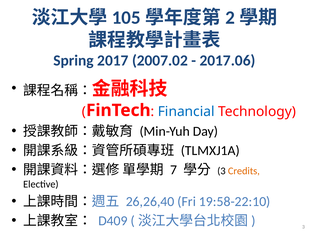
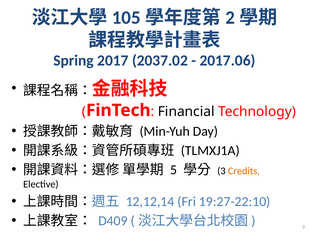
2007.02: 2007.02 -> 2037.02 (160, 61)
Financial colour: blue -> black (186, 111)
7: 7 -> 5 (174, 170)
26,26,40: 26,26,40 -> 12,12,14 (150, 201)
19:58-22:10: 19:58-22:10 -> 19:27-22:10 (235, 201)
